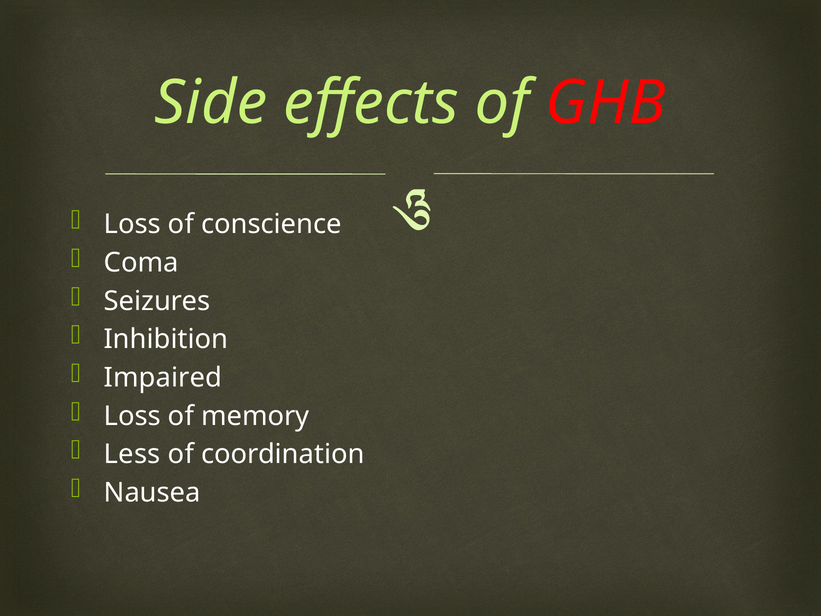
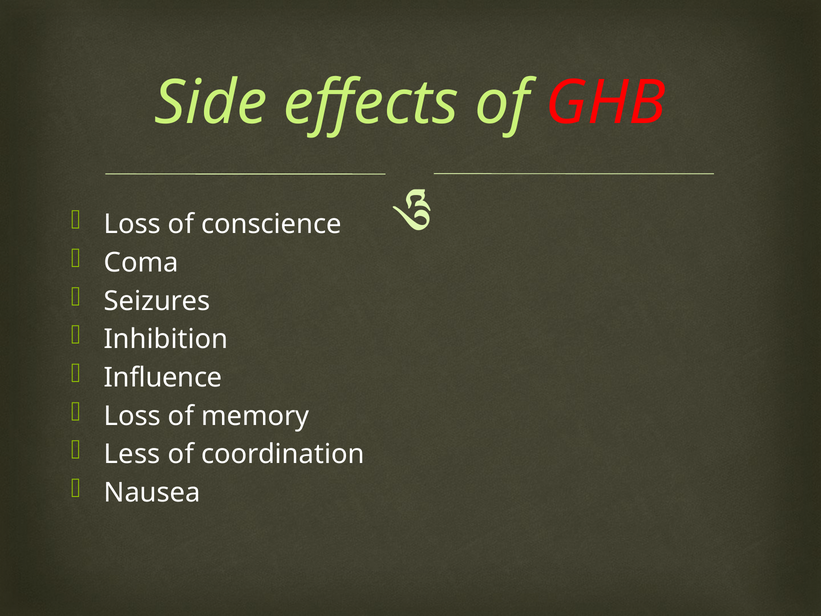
Impaired: Impaired -> Influence (163, 378)
